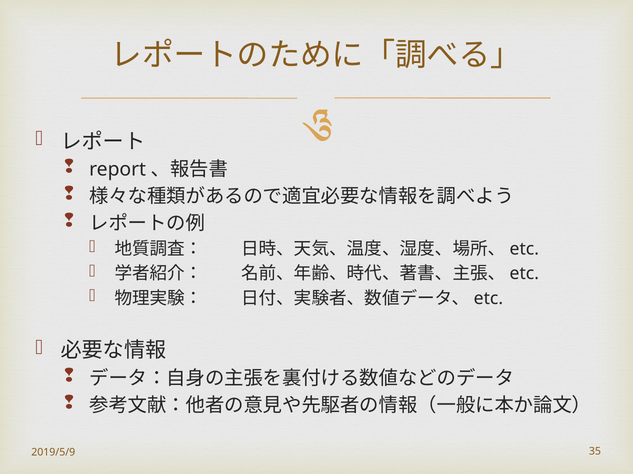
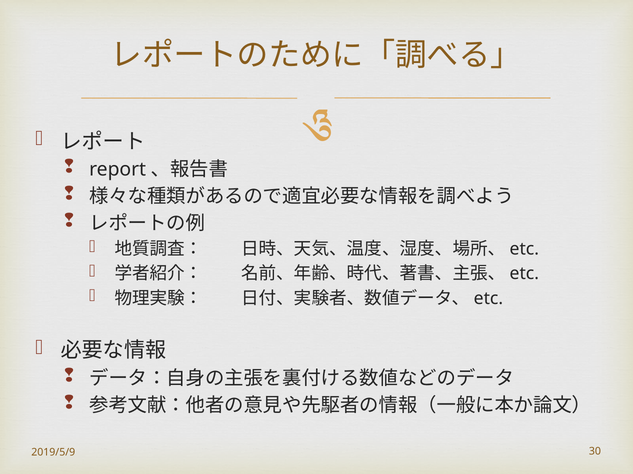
35: 35 -> 30 (595, 452)
